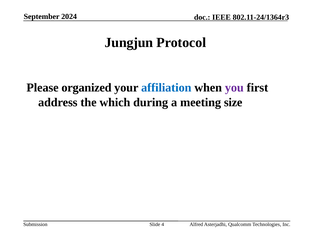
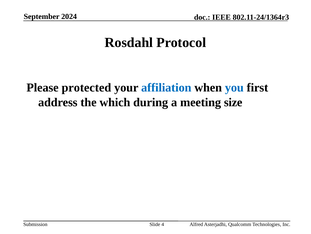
Jungjun: Jungjun -> Rosdahl (129, 42)
organized: organized -> protected (86, 87)
you colour: purple -> blue (234, 87)
